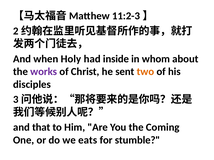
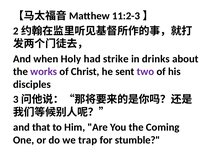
inside: inside -> strike (116, 59)
whom: whom -> drinks (156, 59)
two colour: orange -> purple (145, 72)
eats: eats -> trap (88, 141)
